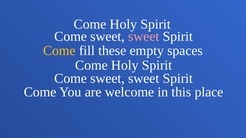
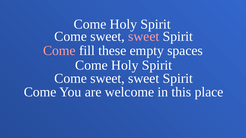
Come colour: yellow -> pink (59, 51)
